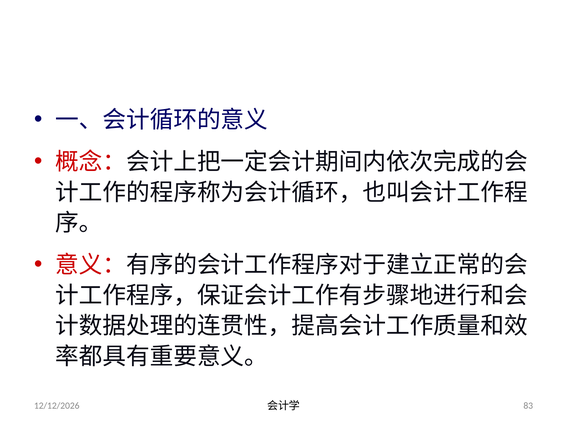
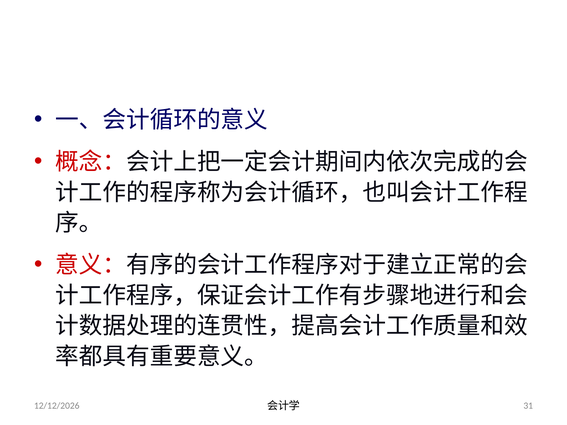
83: 83 -> 31 (528, 406)
